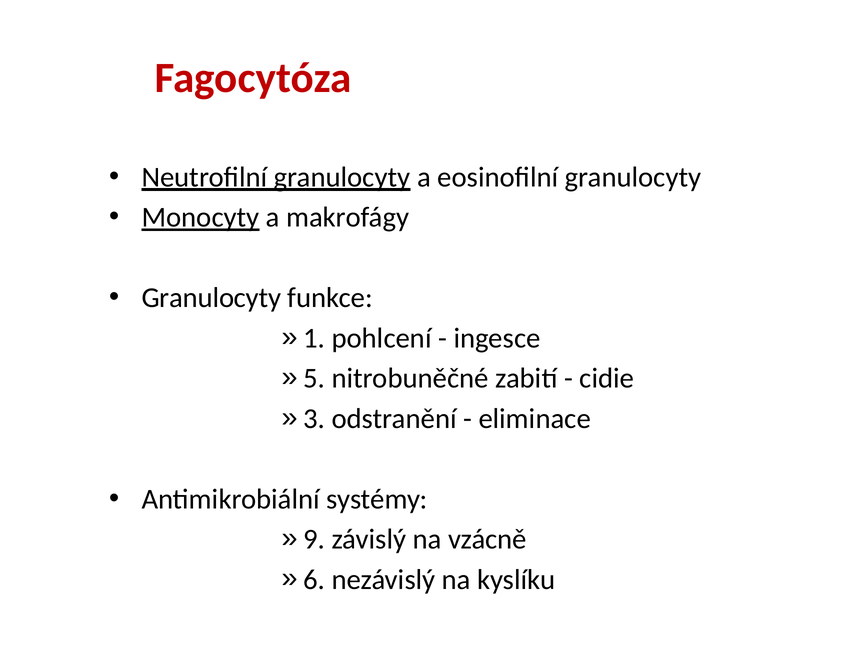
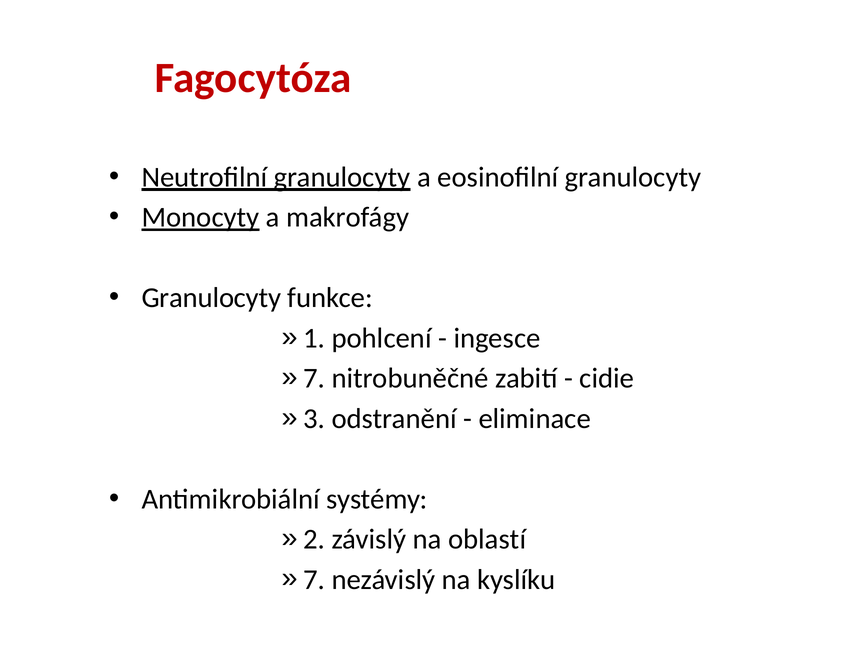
5: 5 -> 7 (314, 379)
9: 9 -> 2 (314, 540)
vzácně: vzácně -> oblastí (487, 540)
6: 6 -> 7 (314, 580)
